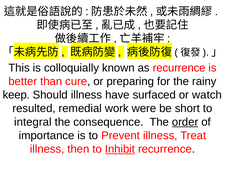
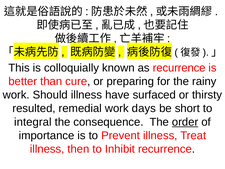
keep: keep -> work (16, 95)
watch: watch -> thirsty (207, 95)
were: were -> days (144, 108)
Inhibit underline: present -> none (120, 149)
